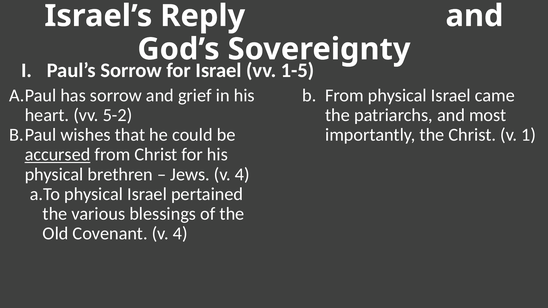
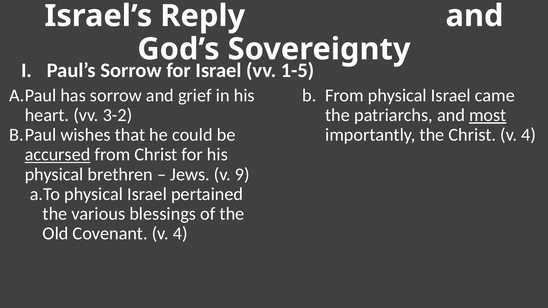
5-2: 5-2 -> 3-2 (118, 115)
most underline: none -> present (488, 115)
Christ v 1: 1 -> 4 (529, 135)
Jews v 4: 4 -> 9 (242, 174)
